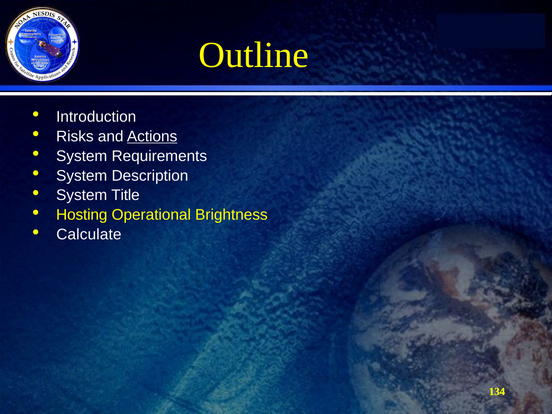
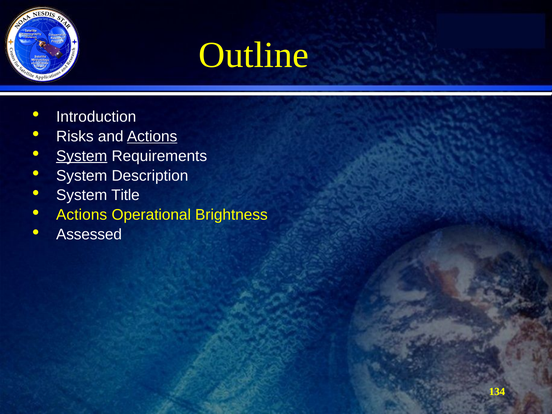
System underline: none -> present (82, 156)
Hosting: Hosting -> Actions (82, 215)
Calculate: Calculate -> Assessed (89, 235)
